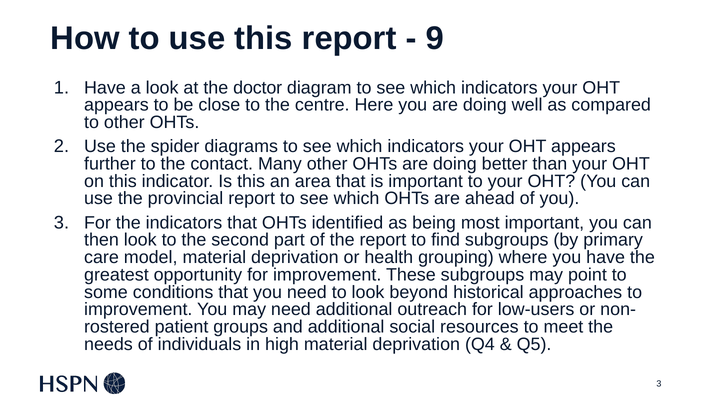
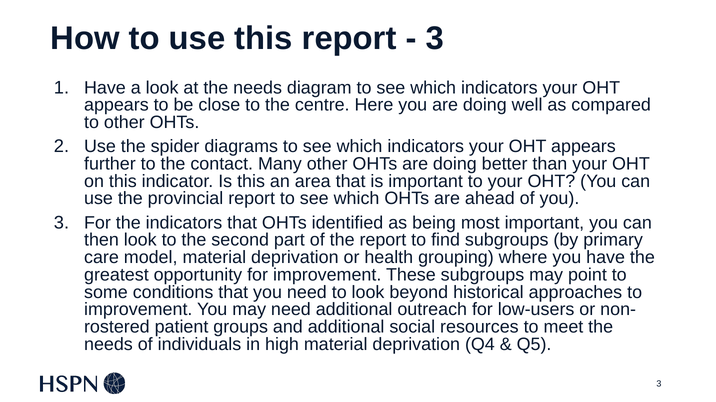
9: 9 -> 3 (435, 39)
at the doctor: doctor -> needs (258, 88)
